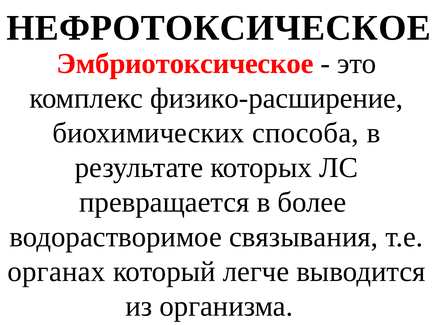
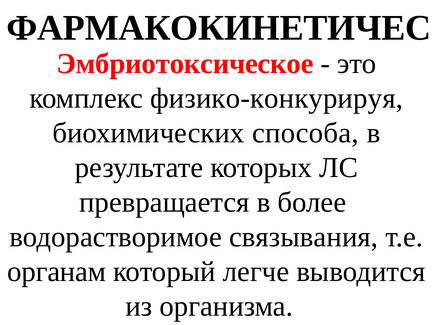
НЕФРОТОКСИЧЕСКОЕ: НЕФРОТОКСИЧЕСКОЕ -> ФАРМАКОКИНЕТИЧЕС (219, 28)
физико-расширение: физико-расширение -> физико-конкурируя (277, 98)
органах: органах -> органам (57, 272)
